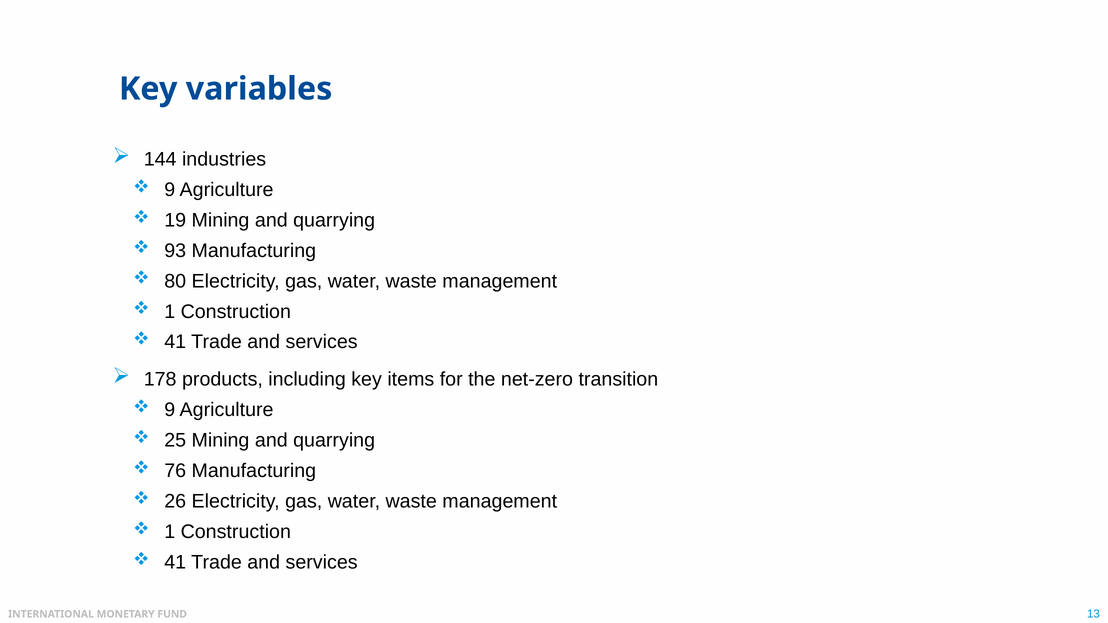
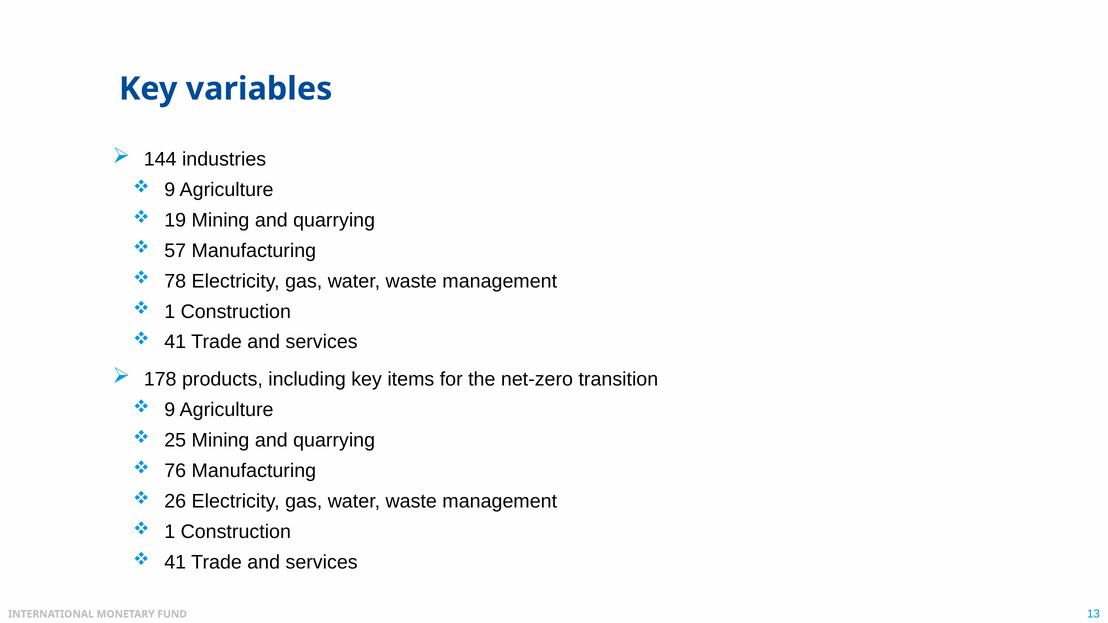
93: 93 -> 57 (175, 251)
80: 80 -> 78 (175, 281)
